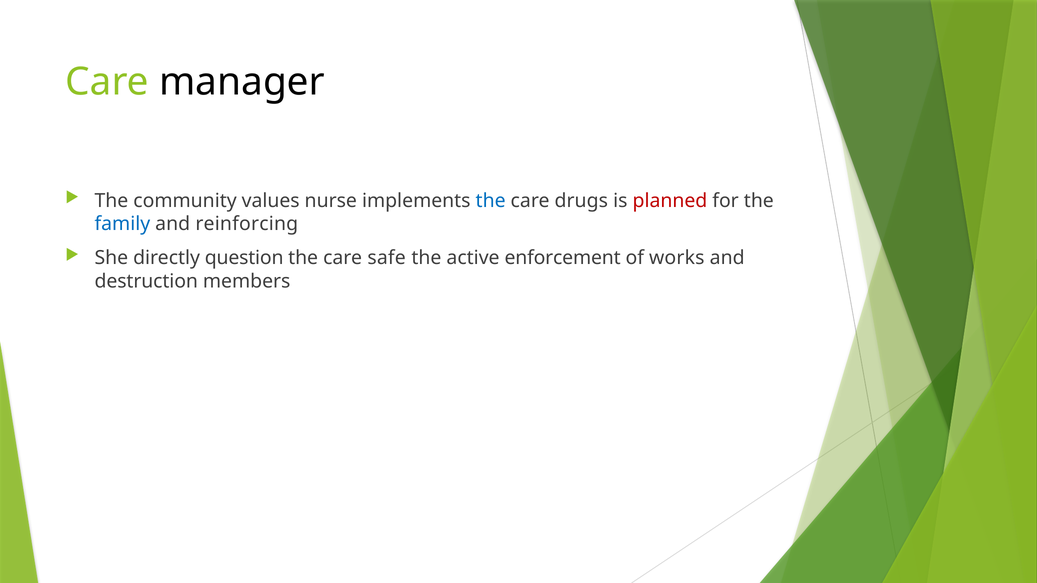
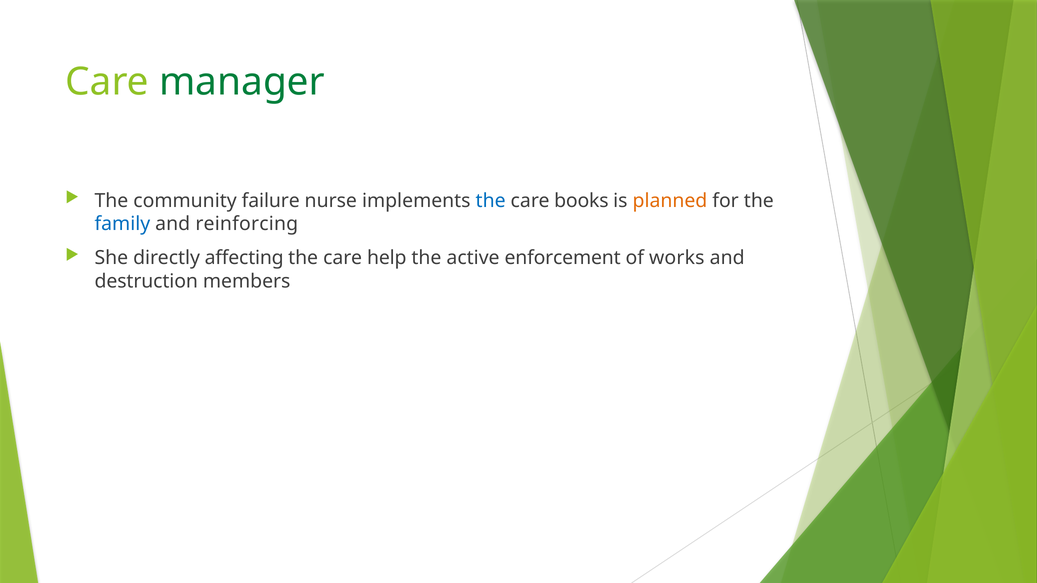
manager colour: black -> green (242, 82)
values: values -> failure (271, 201)
drugs: drugs -> books (581, 201)
planned colour: red -> orange (670, 201)
question: question -> affecting (244, 258)
safe: safe -> help (387, 258)
